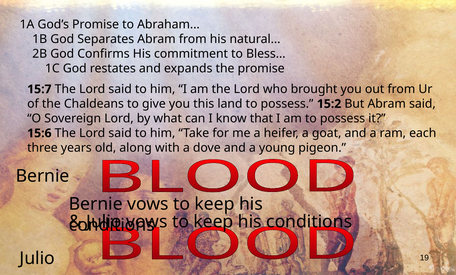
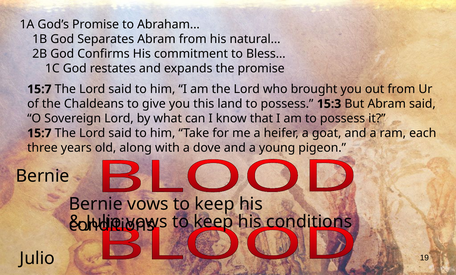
15:2: 15:2 -> 15:3 (329, 104)
15:6: 15:6 -> 15:7 (39, 133)
